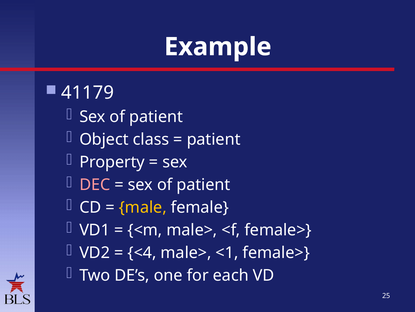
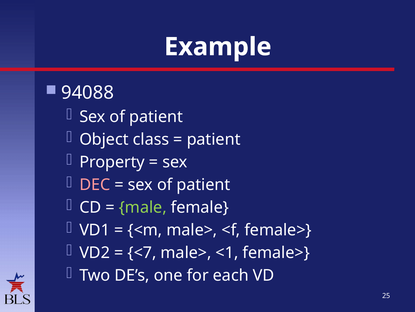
41179: 41179 -> 94088 (88, 93)
male colour: yellow -> light green (143, 207)
<4: <4 -> <7 (142, 252)
